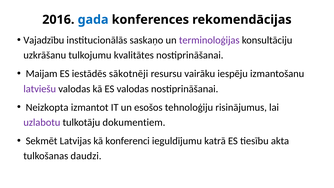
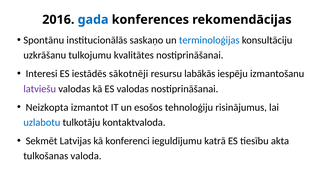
Vajadzību: Vajadzību -> Spontānu (44, 40)
terminoloģijas colour: purple -> blue (209, 40)
Maijam: Maijam -> Interesi (42, 74)
vairāku: vairāku -> labākās (200, 74)
uzlabotu colour: purple -> blue (42, 122)
dokumentiem: dokumentiem -> kontaktvaloda (134, 122)
daudzi: daudzi -> valoda (86, 156)
